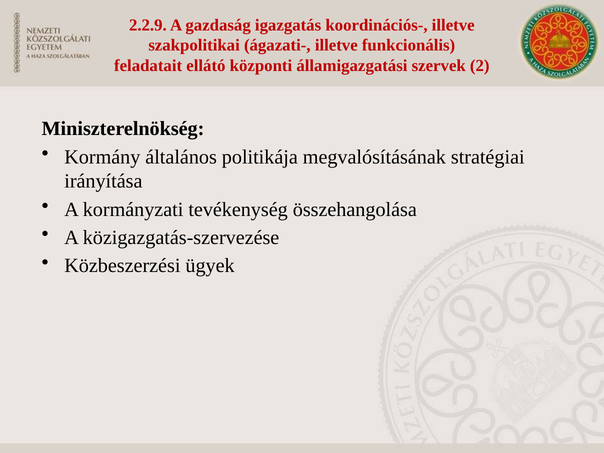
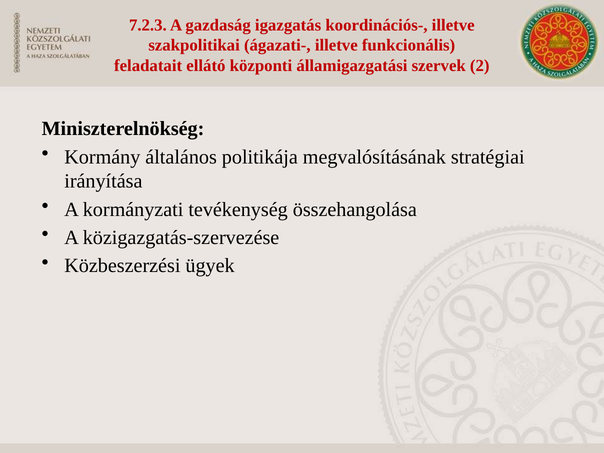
2.2.9: 2.2.9 -> 7.2.3 (148, 25)
